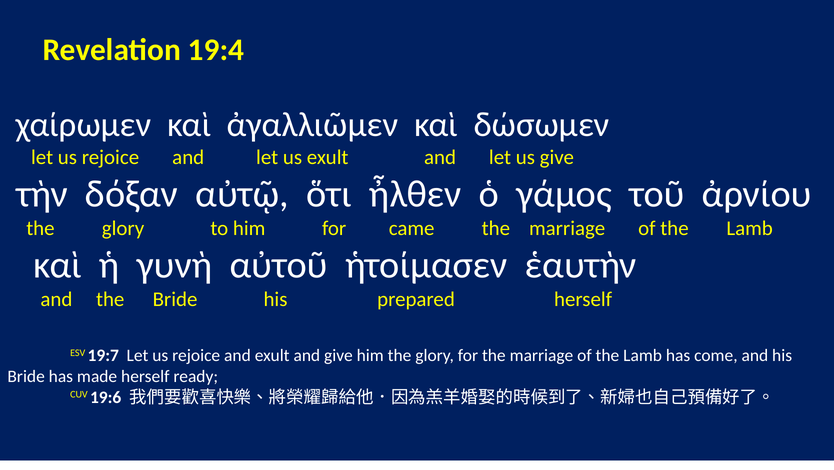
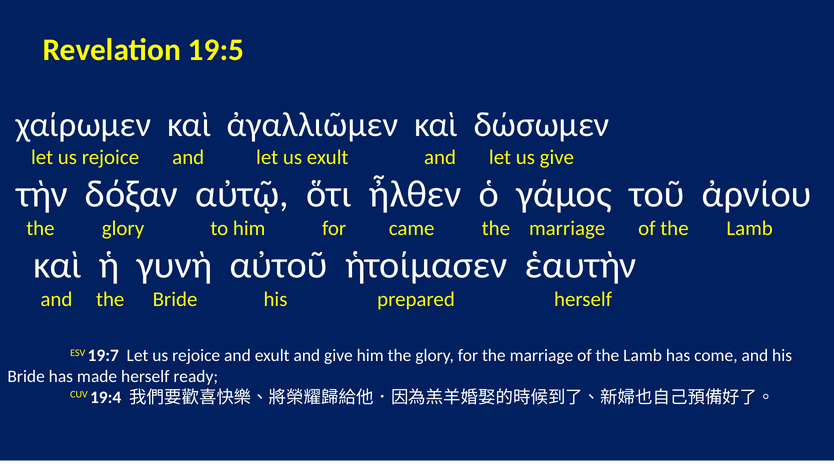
19:4: 19:4 -> 19:5 (216, 50)
19:6: 19:6 -> 19:4 (106, 398)
